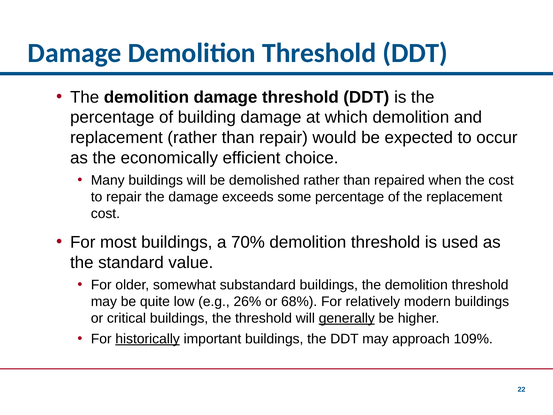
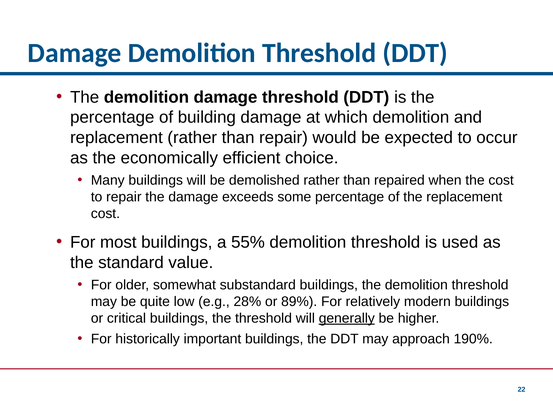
70%: 70% -> 55% (248, 242)
26%: 26% -> 28% (247, 301)
68%: 68% -> 89% (299, 301)
historically underline: present -> none (148, 339)
109%: 109% -> 190% (473, 339)
